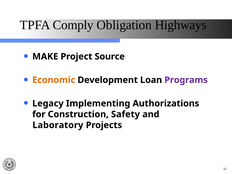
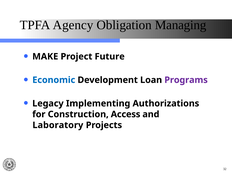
Comply: Comply -> Agency (73, 25)
Highways: Highways -> Managing (181, 25)
Source: Source -> Future (110, 57)
Economic colour: orange -> blue (54, 80)
Safety: Safety -> Access (126, 114)
